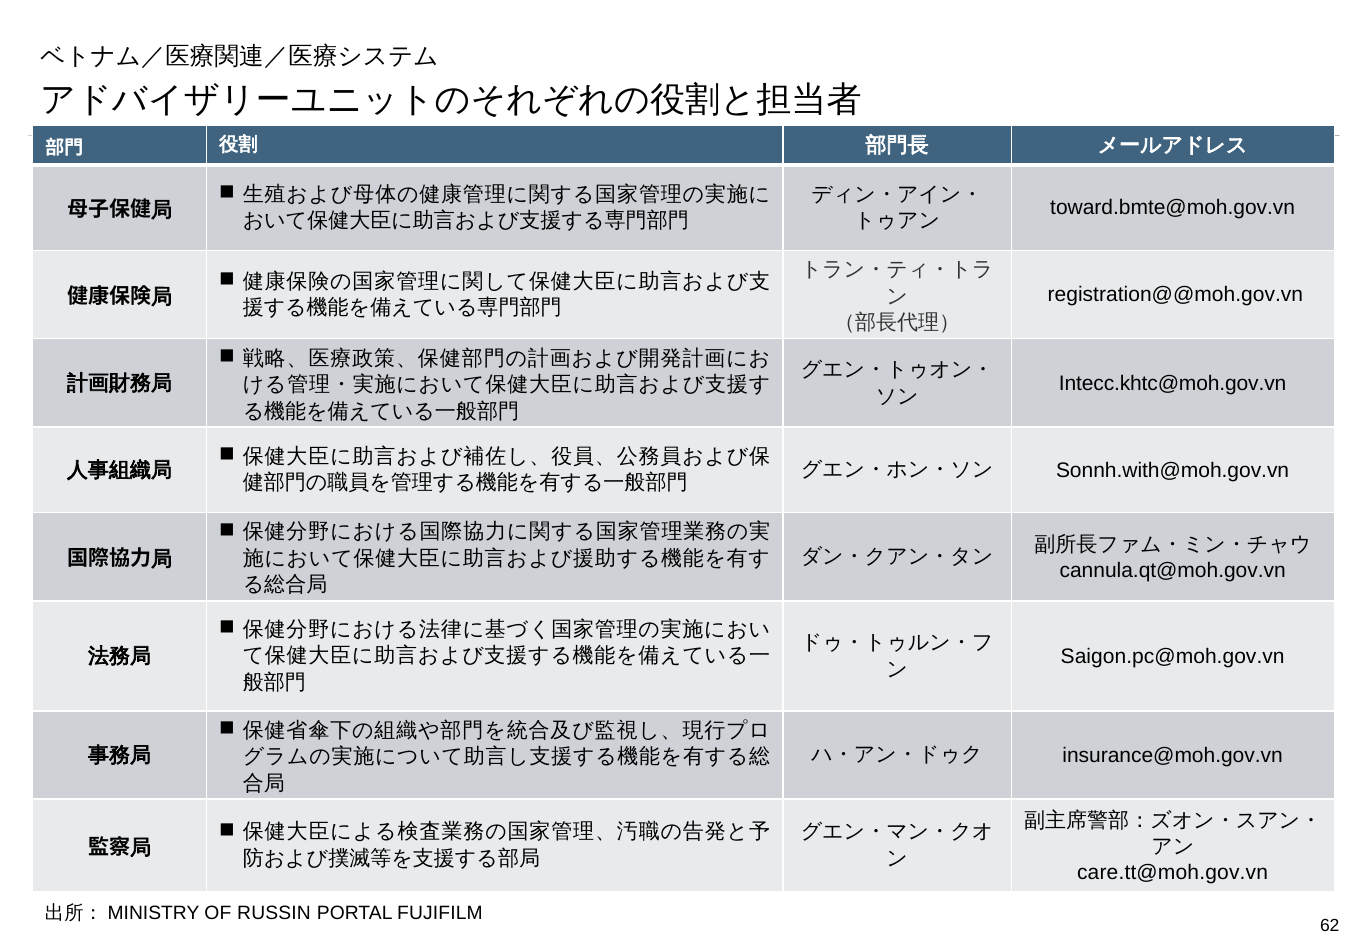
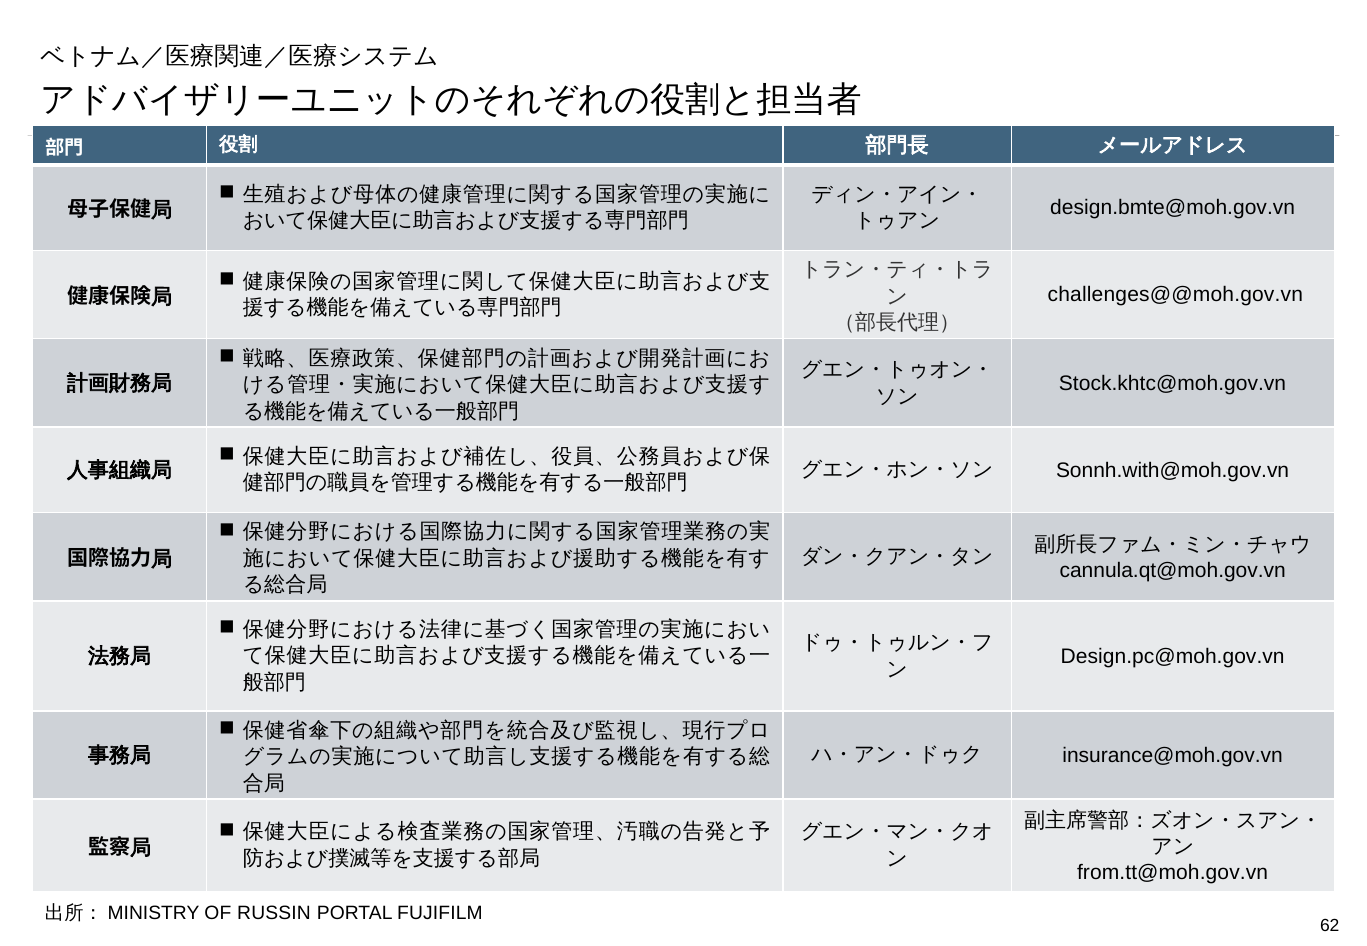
toward.bmte@moh.gov.vn: toward.bmte@moh.gov.vn -> design.bmte@moh.gov.vn (1173, 208)
registration@@moh.gov.vn: registration@@moh.gov.vn -> challenges@@moh.gov.vn (1175, 295)
Intecc.khtc@moh.gov.vn: Intecc.khtc@moh.gov.vn -> Stock.khtc@moh.gov.vn (1173, 383)
Saigon.pc@moh.gov.vn: Saigon.pc@moh.gov.vn -> Design.pc@moh.gov.vn (1173, 657)
care.tt@moh.gov.vn: care.tt@moh.gov.vn -> from.tt@moh.gov.vn (1173, 873)
